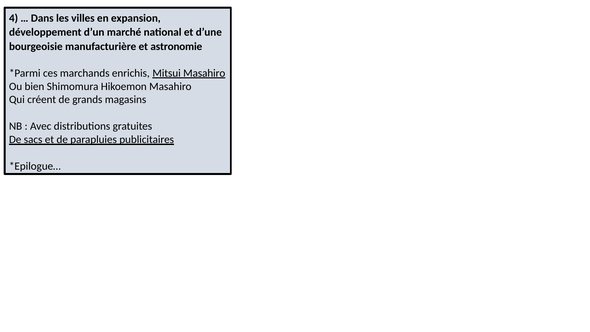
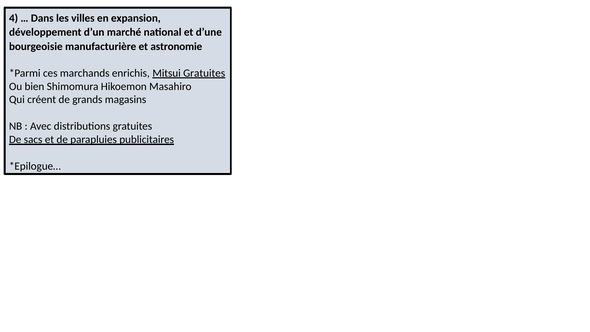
Mitsui Masahiro: Masahiro -> Gratuites (204, 73)
